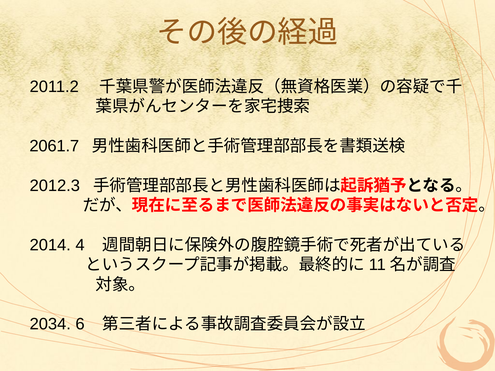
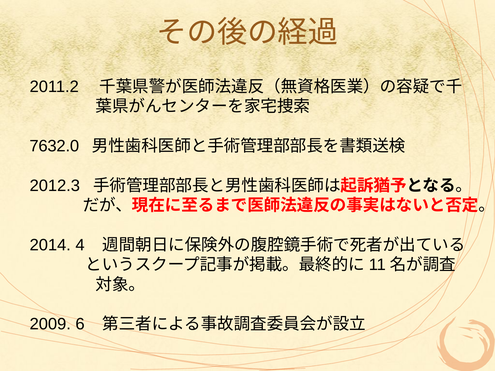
2061.7: 2061.7 -> 7632.0 (54, 146)
2034: 2034 -> 2009 (50, 324)
